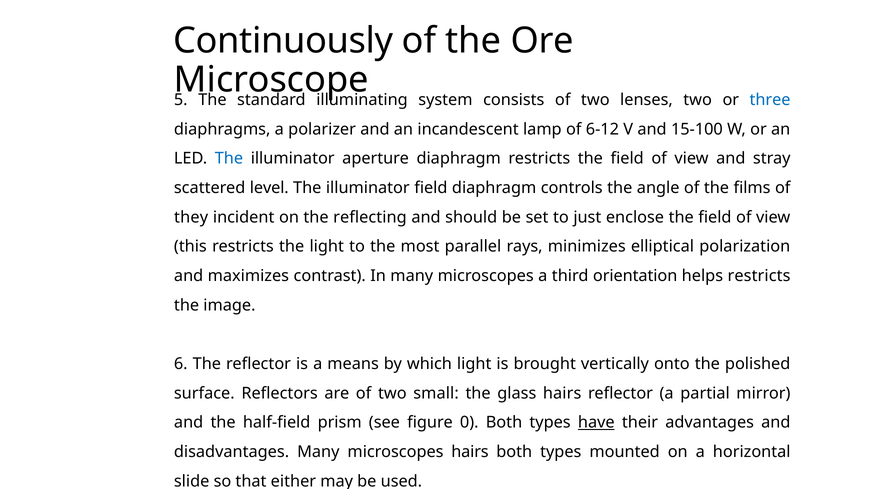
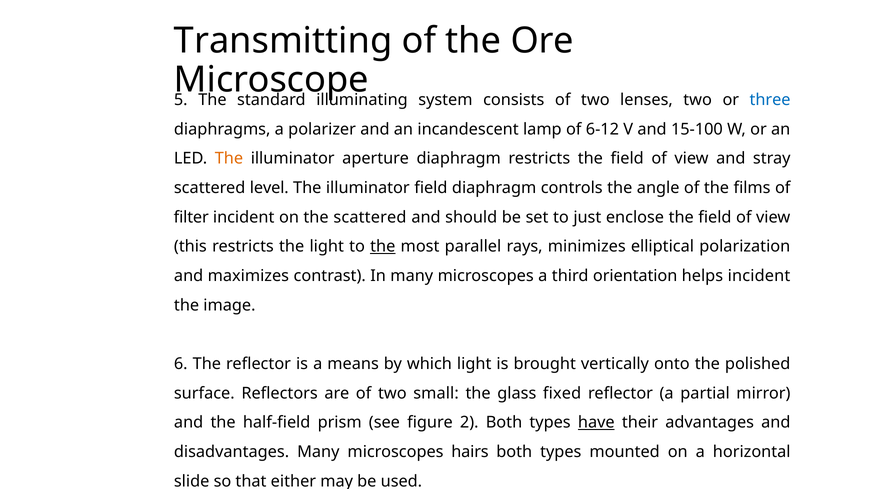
Continuously: Continuously -> Transmitting (283, 41)
The colour: blue -> orange (229, 159)
they: they -> filter (191, 217)
the reflecting: reflecting -> scattered (370, 217)
the underline: none -> present (383, 247)
helps restricts: restricts -> incident (759, 276)
glass hairs: hairs -> fixed (562, 394)
0: 0 -> 2 (469, 423)
